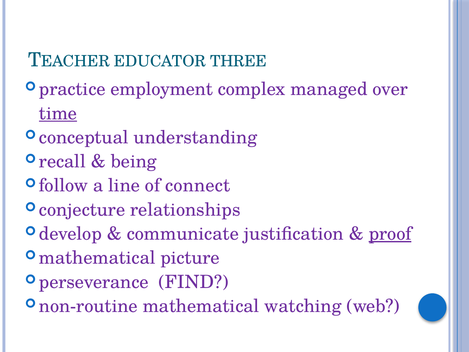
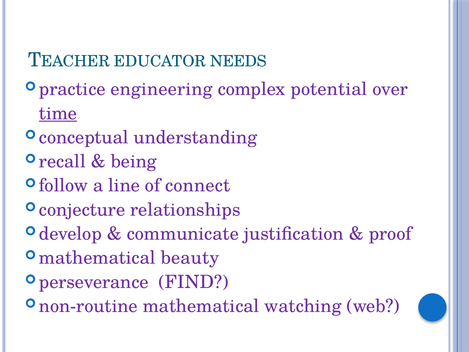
THREE: THREE -> NEEDS (238, 61)
employment: employment -> engineering (162, 89)
managed: managed -> potential (329, 89)
proof underline: present -> none (390, 234)
picture: picture -> beauty (190, 258)
